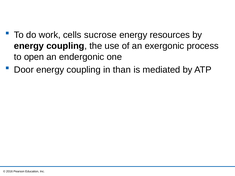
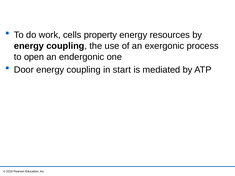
sucrose: sucrose -> property (100, 35)
than: than -> start (122, 70)
